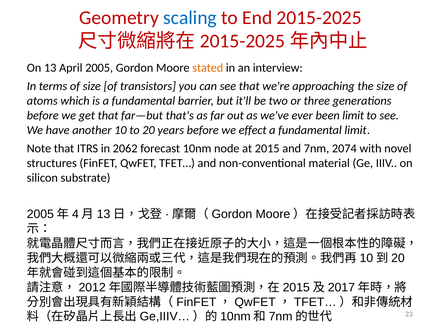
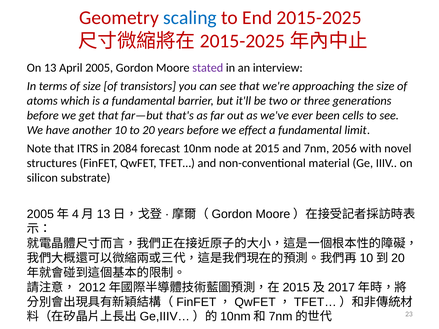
stated colour: orange -> purple (208, 68)
been limit: limit -> cells (353, 116)
2062: 2062 -> 2084 (125, 149)
2074: 2074 -> 2056 (344, 149)
